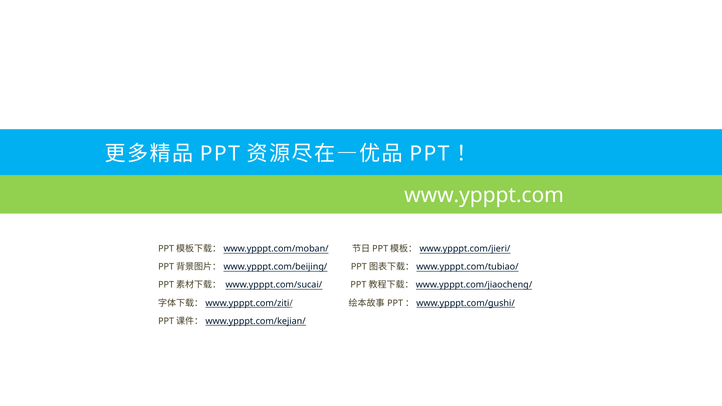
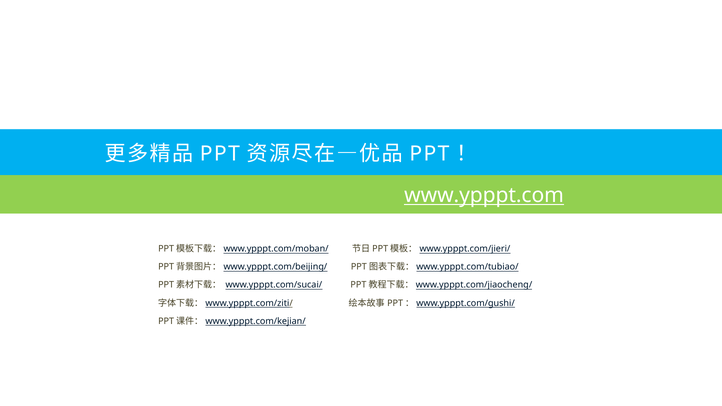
www.ypppt.com underline: none -> present (484, 196)
